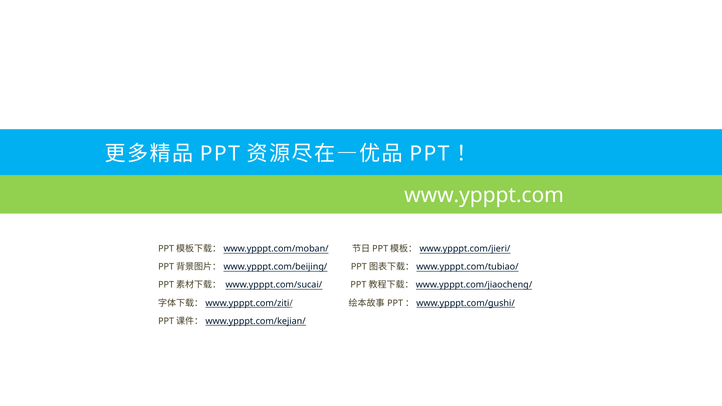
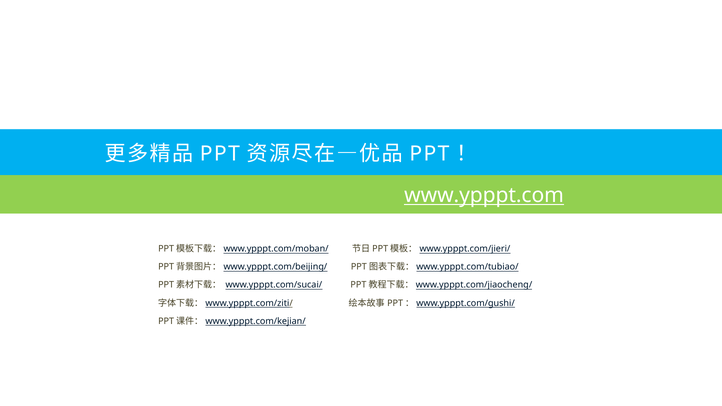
www.ypppt.com underline: none -> present (484, 196)
